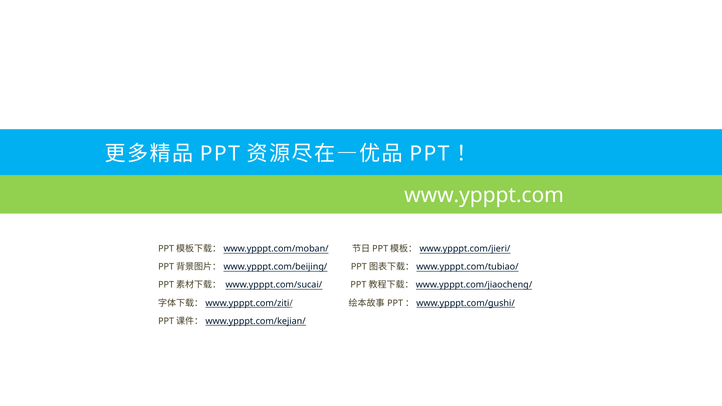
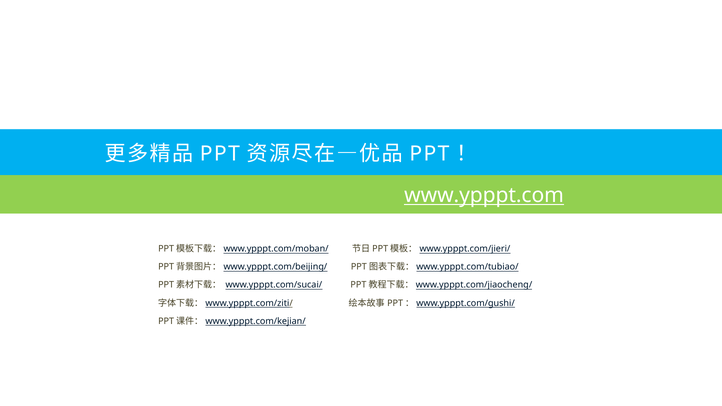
www.ypppt.com underline: none -> present (484, 196)
